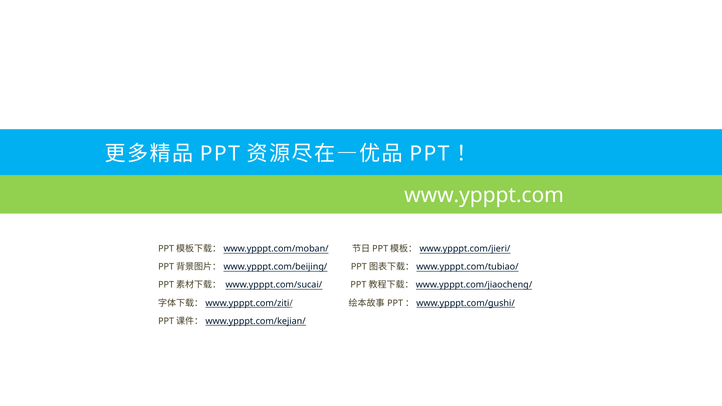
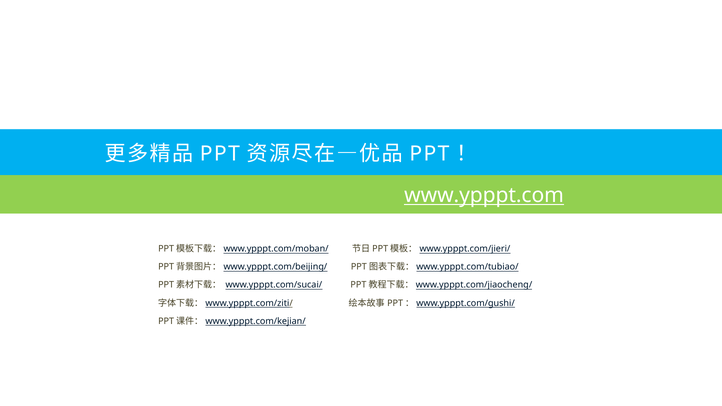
www.ypppt.com underline: none -> present (484, 196)
